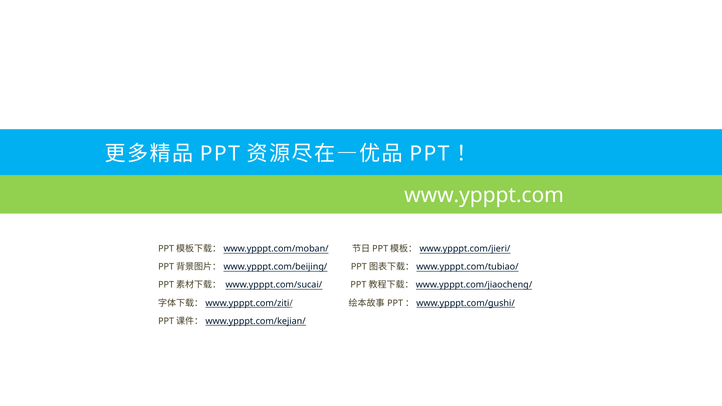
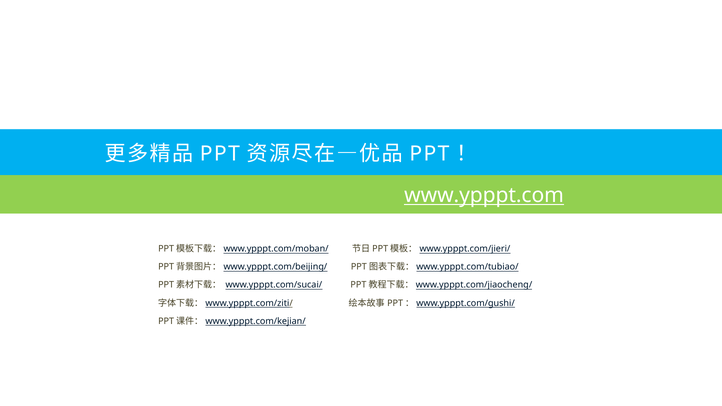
www.ypppt.com underline: none -> present (484, 196)
